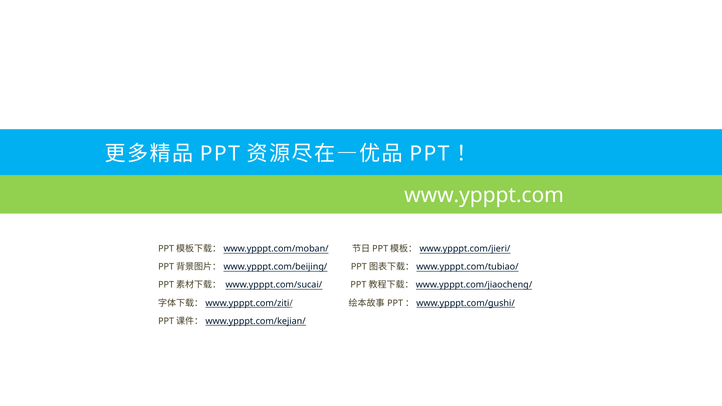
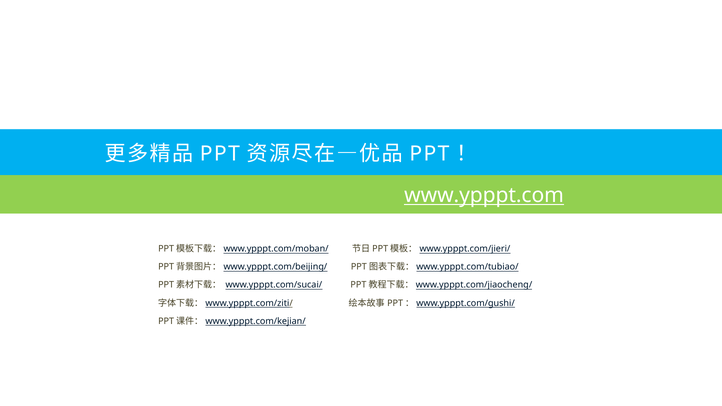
www.ypppt.com underline: none -> present (484, 196)
